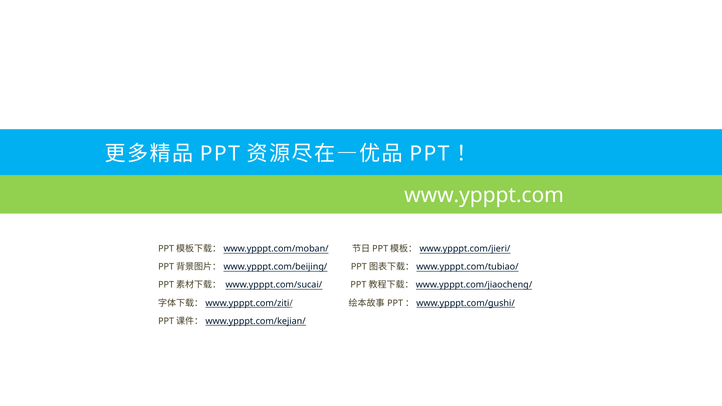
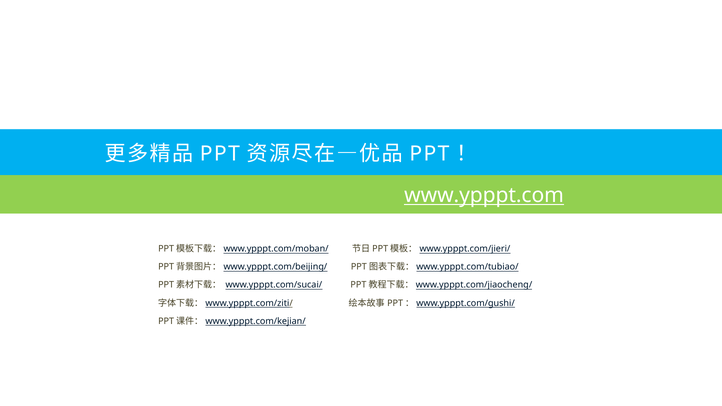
www.ypppt.com underline: none -> present (484, 196)
